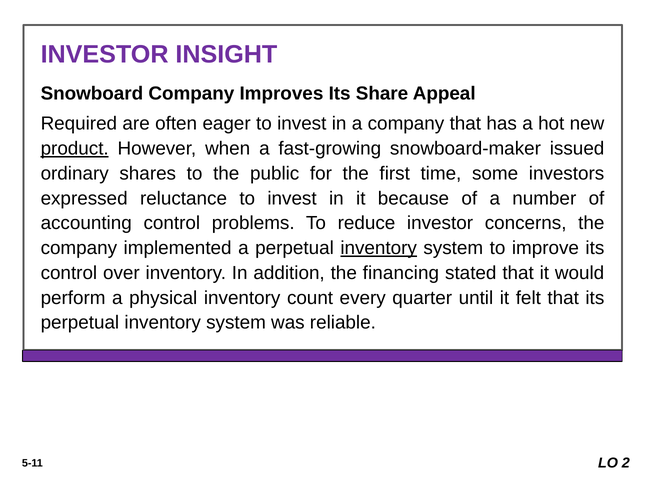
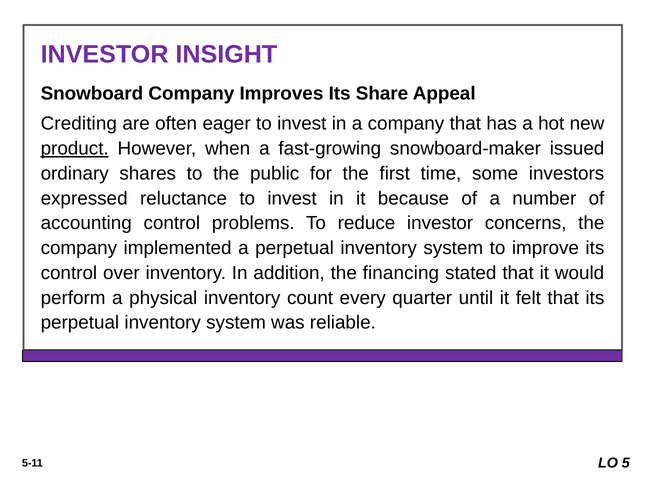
Required: Required -> Crediting (79, 124)
inventory underline: present -> none (379, 248)
2: 2 -> 5 (626, 463)
